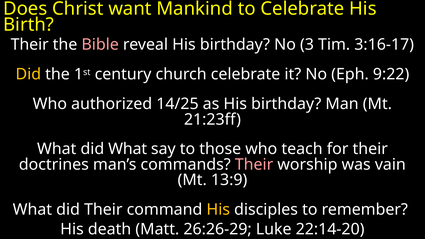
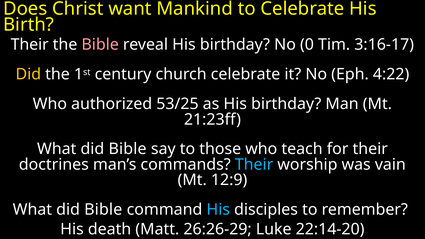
3: 3 -> 0 (307, 45)
9:22: 9:22 -> 4:22 (391, 74)
14/25: 14/25 -> 53/25 (177, 104)
What: What -> Bible (128, 149)
Their colour: pink -> light blue (254, 165)
13:9: 13:9 -> 12:9 (229, 180)
Their: Their -> Bible (103, 210)
His colour: yellow -> light blue (218, 210)
